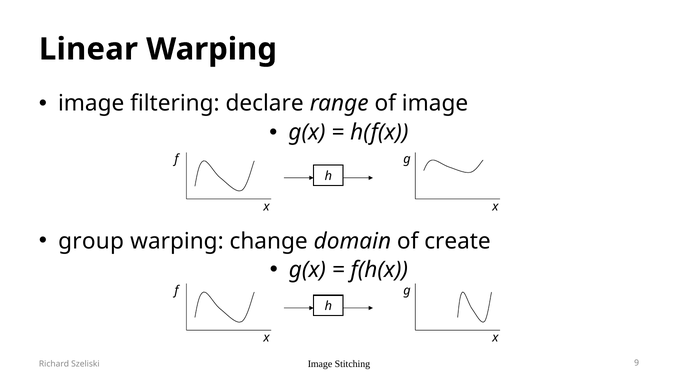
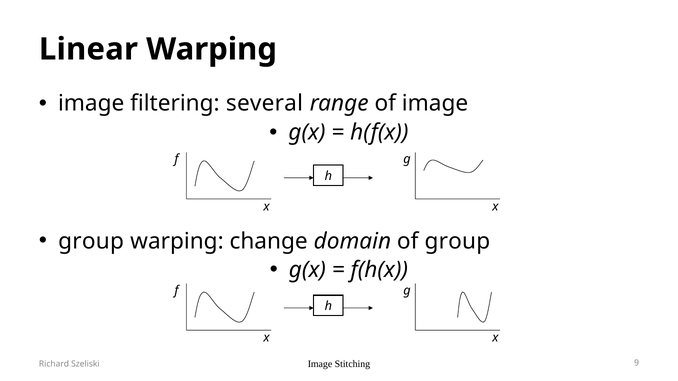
declare: declare -> several (264, 104)
of create: create -> group (457, 241)
